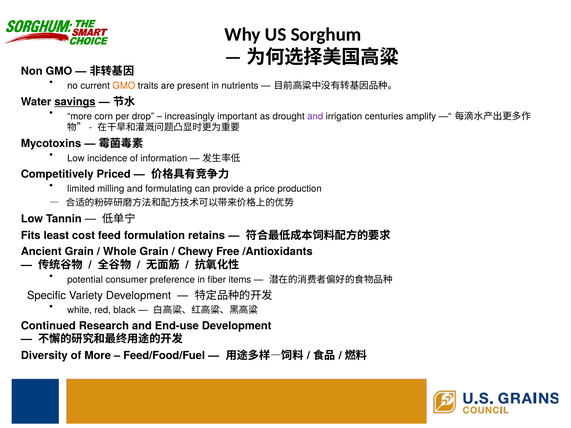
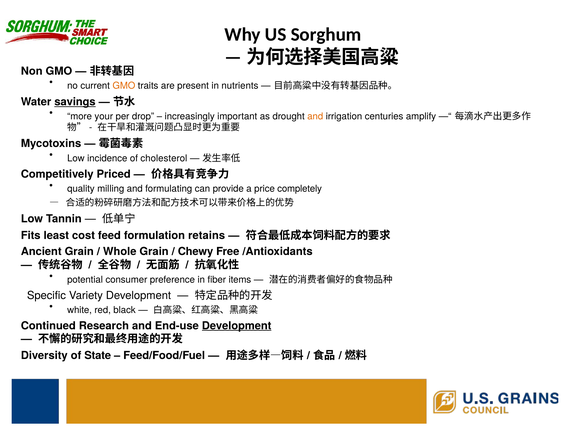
corn: corn -> your (104, 117)
and colour: purple -> orange (315, 117)
information: information -> cholesterol (164, 158)
limited: limited -> quality (81, 189)
production: production -> completely (300, 189)
Development underline: none -> present (237, 326)
of More: More -> State (98, 356)
